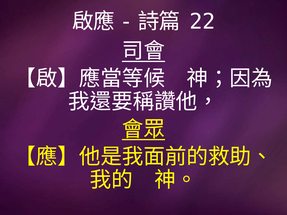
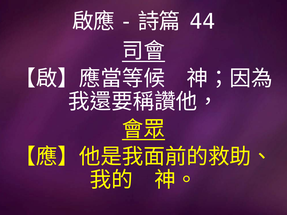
22: 22 -> 44 (202, 22)
